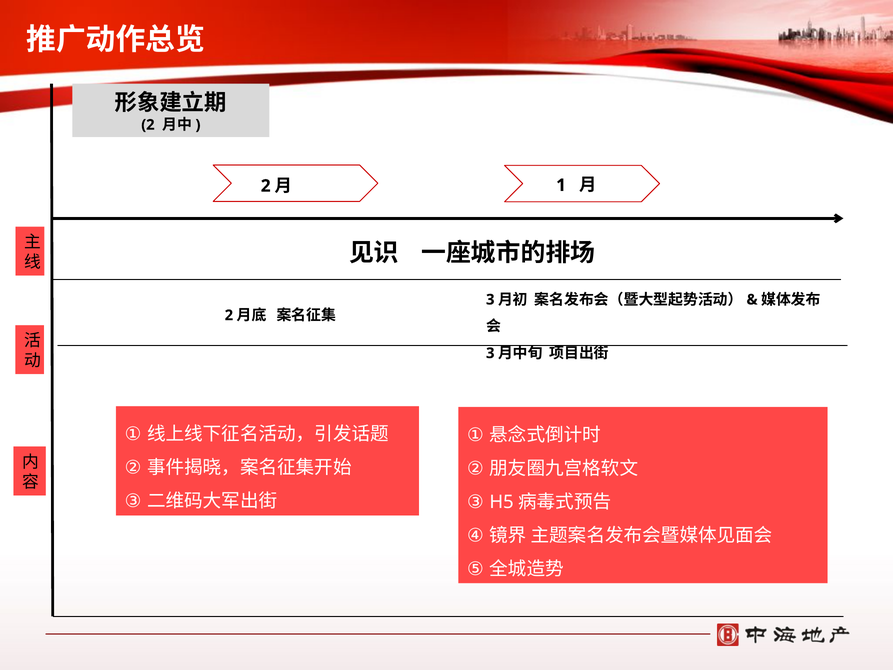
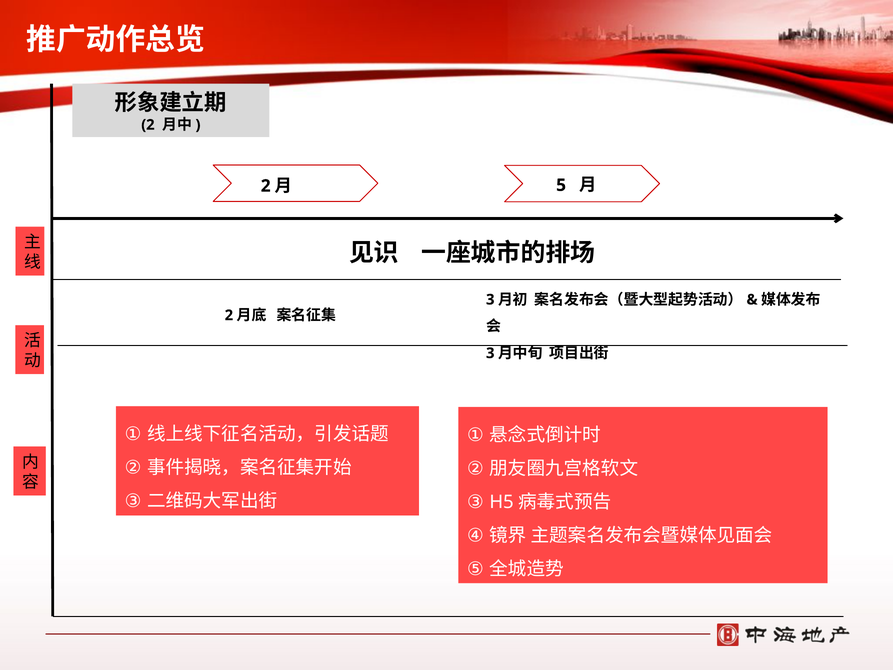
1: 1 -> 5 (561, 185)
